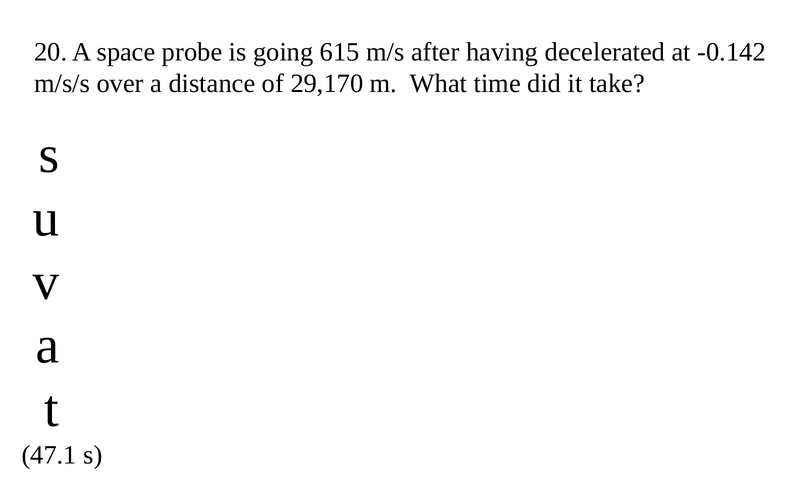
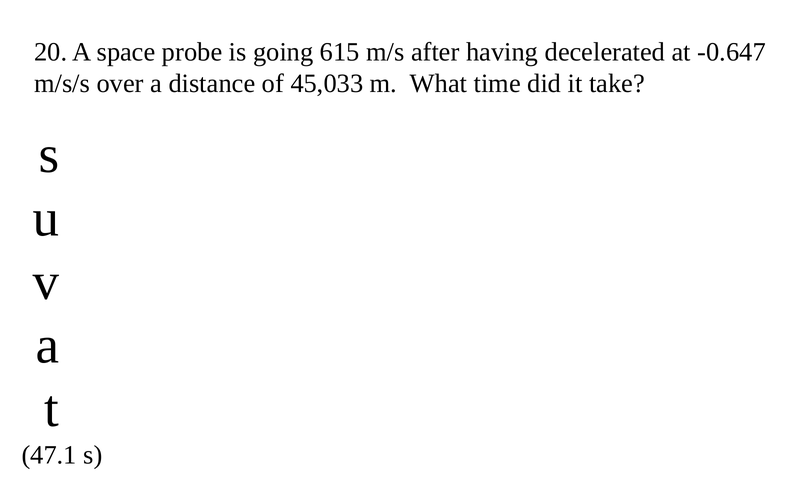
-0.142: -0.142 -> -0.647 (732, 52)
29,170: 29,170 -> 45,033 (327, 84)
